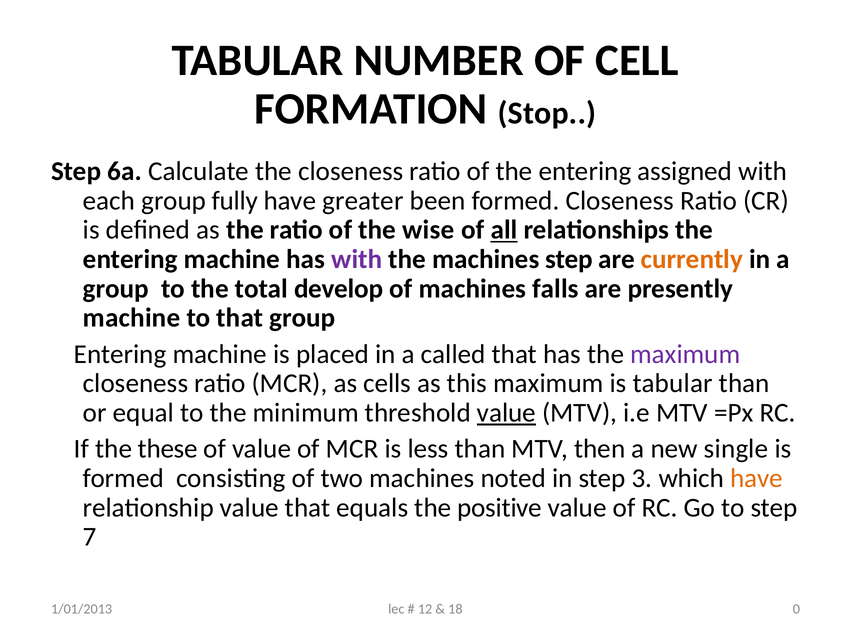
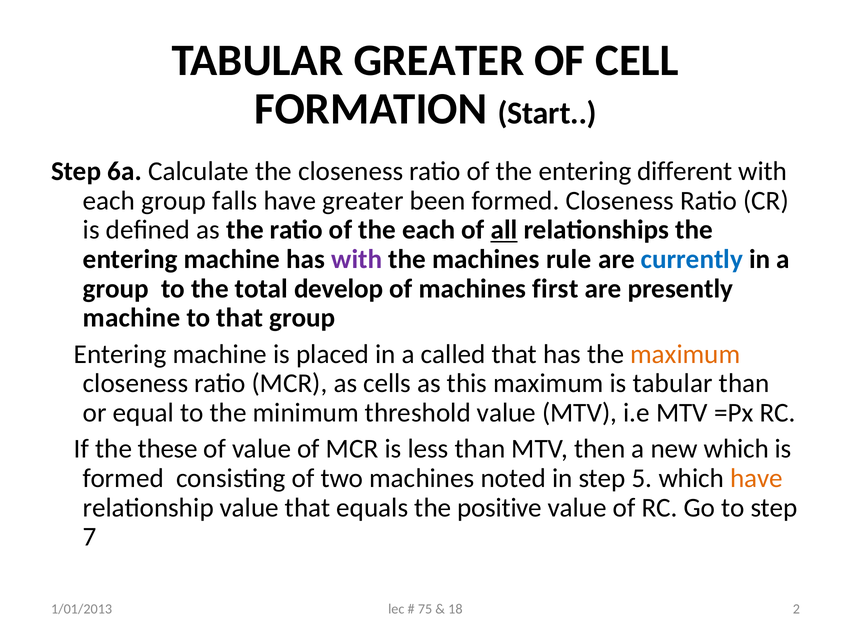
TABULAR NUMBER: NUMBER -> GREATER (439, 60)
Stop: Stop -> Start (547, 113)
assigned: assigned -> different (685, 171)
fully: fully -> falls (235, 201)
the wise: wise -> each (429, 230)
machines step: step -> rule (569, 259)
currently colour: orange -> blue (692, 259)
falls: falls -> first (555, 289)
maximum colour: purple -> orange (685, 354)
value underline: present -> none (506, 413)
new single: single -> which (736, 449)
3: 3 -> 5 (642, 478)
12: 12 -> 75 (425, 609)
0: 0 -> 2 (796, 609)
